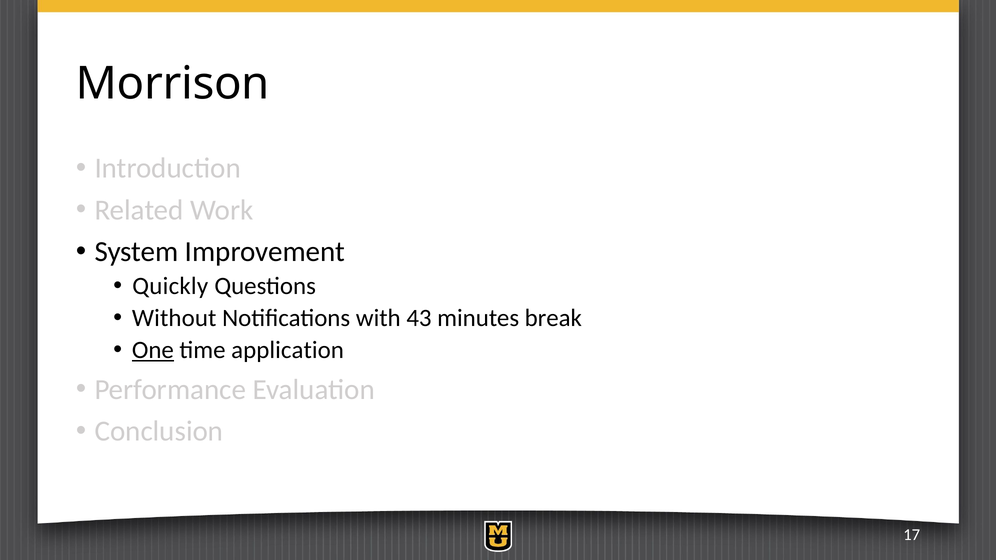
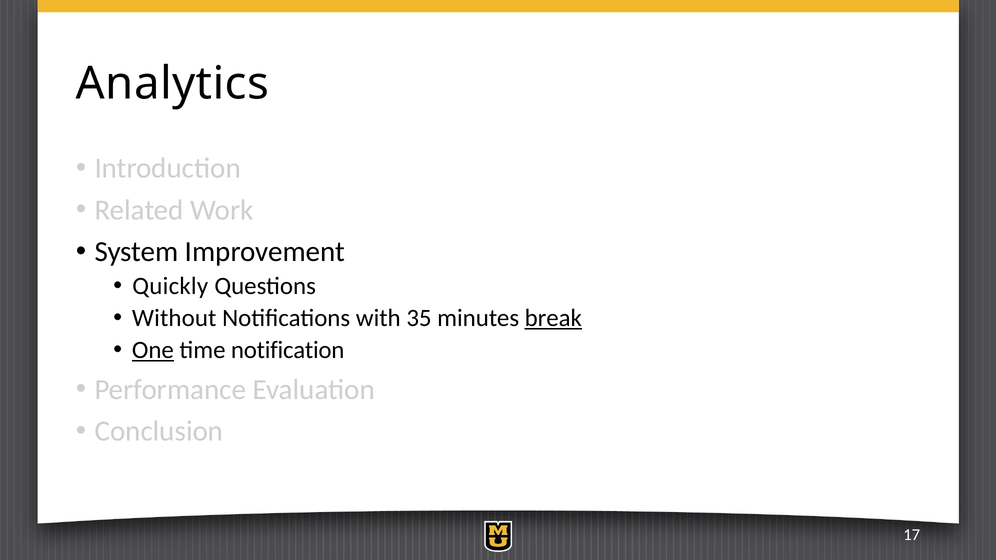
Morrison: Morrison -> Analytics (172, 84)
43: 43 -> 35 (419, 318)
break underline: none -> present (553, 318)
application: application -> notification (288, 350)
